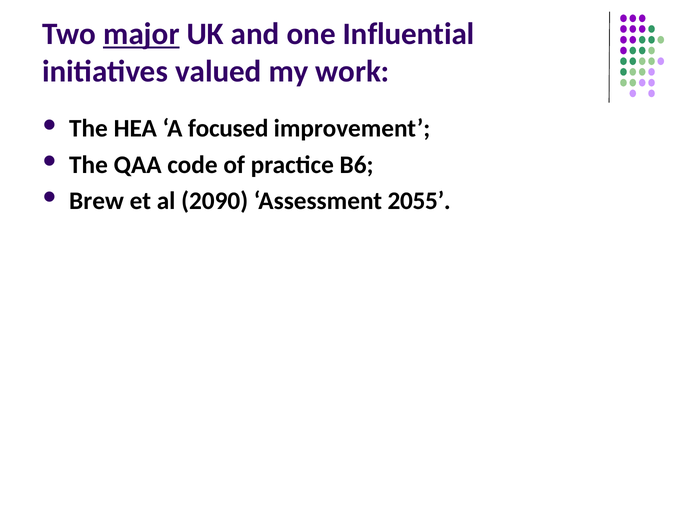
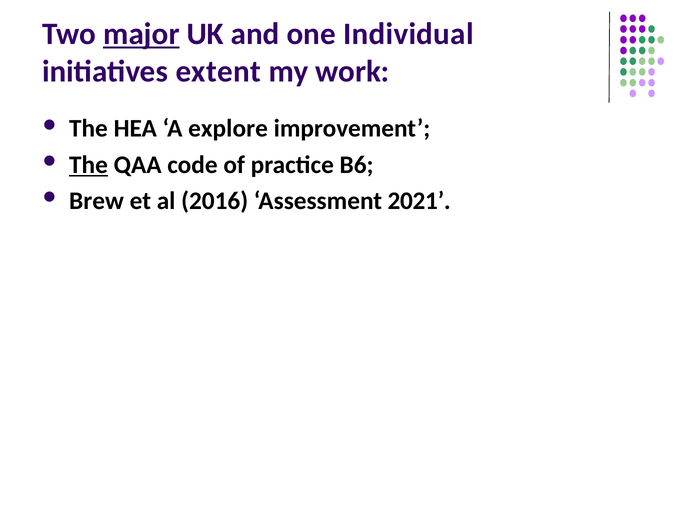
Influential: Influential -> Individual (408, 34)
valued: valued -> extent (218, 71)
focused: focused -> explore (228, 129)
The underline: none -> present (88, 165)
2090: 2090 -> 2016 (215, 201)
2055: 2055 -> 2021 (419, 201)
